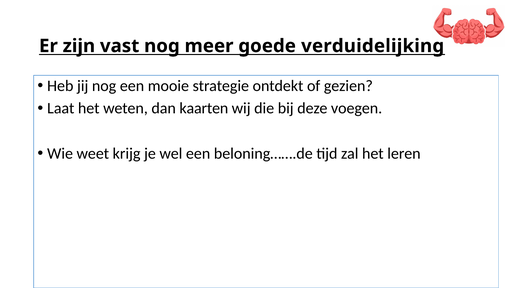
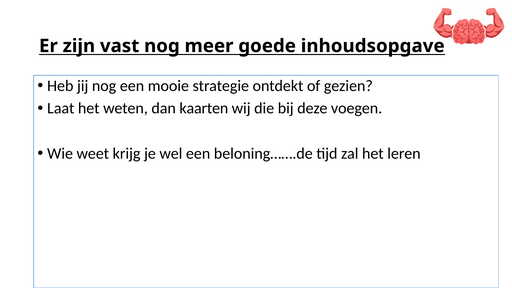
verduidelijking: verduidelijking -> inhoudsopgave (373, 46)
